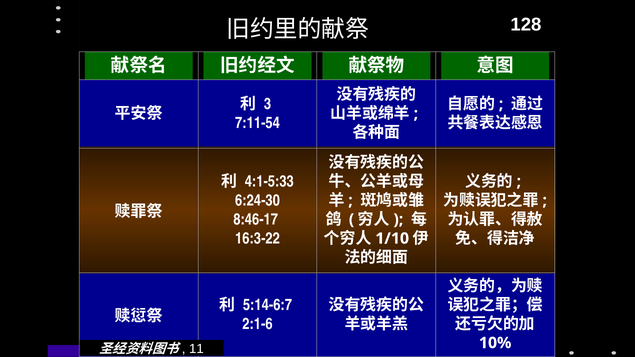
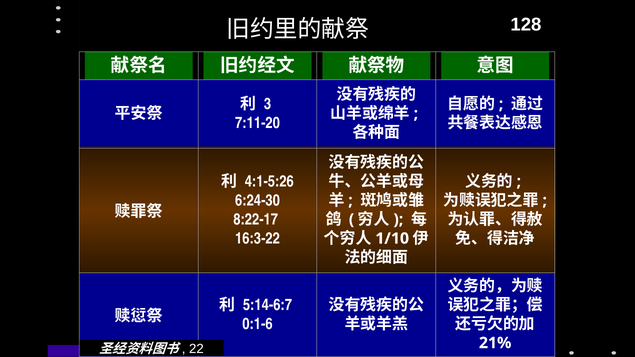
7:11-54: 7:11-54 -> 7:11-20 (258, 123)
4:1-5:33: 4:1-5:33 -> 4:1-5:26 (269, 181)
8:46-17: 8:46-17 -> 8:22-17 (256, 220)
2:1-6: 2:1-6 -> 0:1-6 (257, 324)
10%: 10% -> 21% (495, 343)
11: 11 -> 22 (196, 349)
